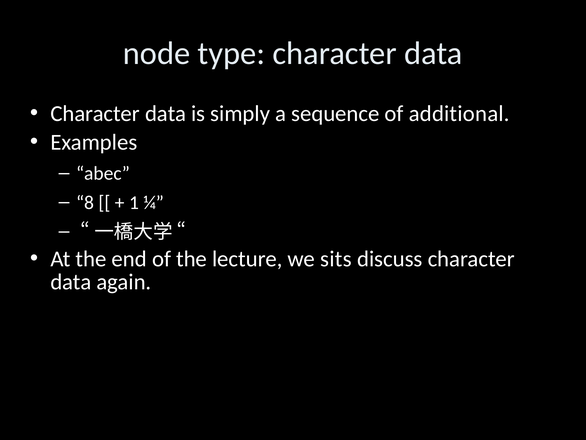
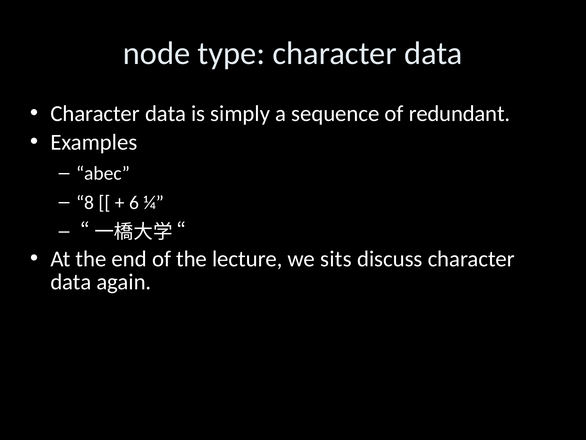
additional: additional -> redundant (459, 113)
1: 1 -> 6 (134, 202)
